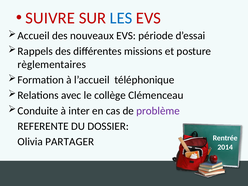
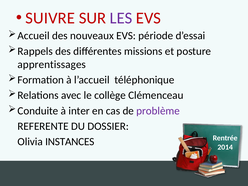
LES colour: blue -> purple (121, 18)
règlementaires: règlementaires -> apprentissages (52, 64)
PARTAGER: PARTAGER -> INSTANCES (70, 142)
